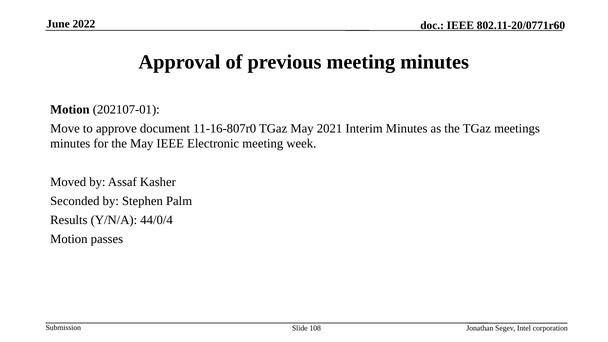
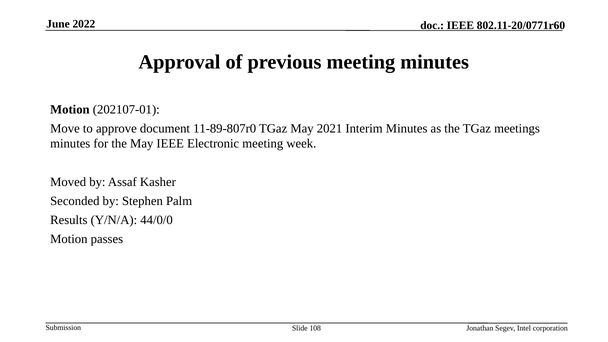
11-16-807r0: 11-16-807r0 -> 11-89-807r0 (225, 129)
44/0/4: 44/0/4 -> 44/0/0 (157, 220)
